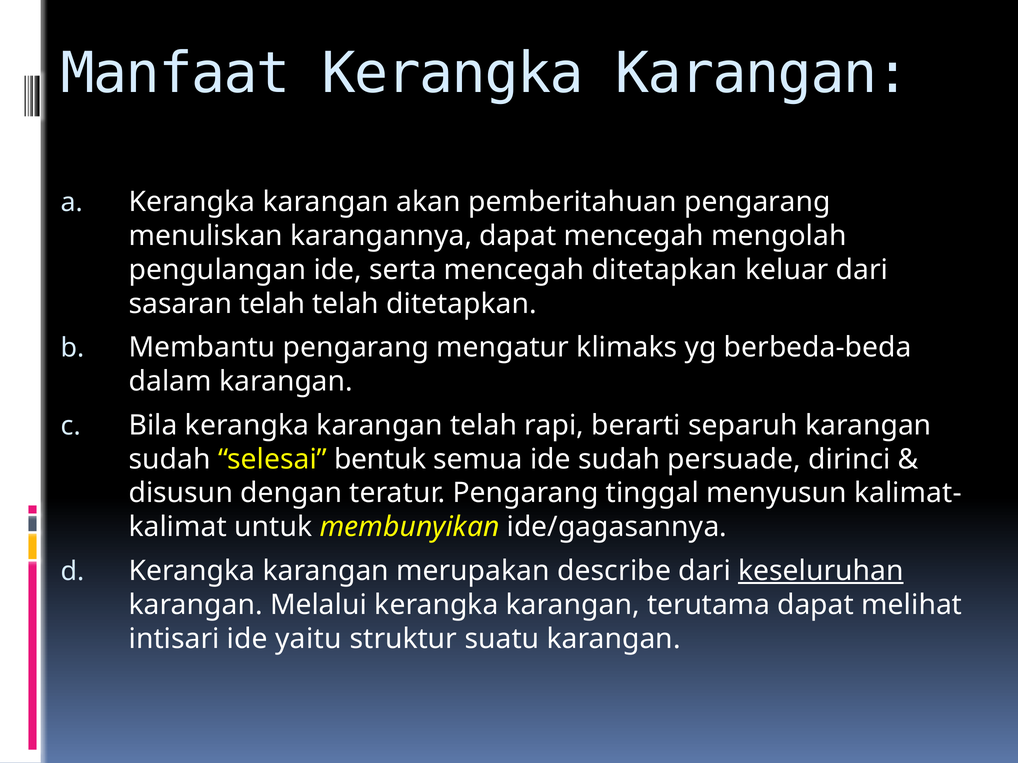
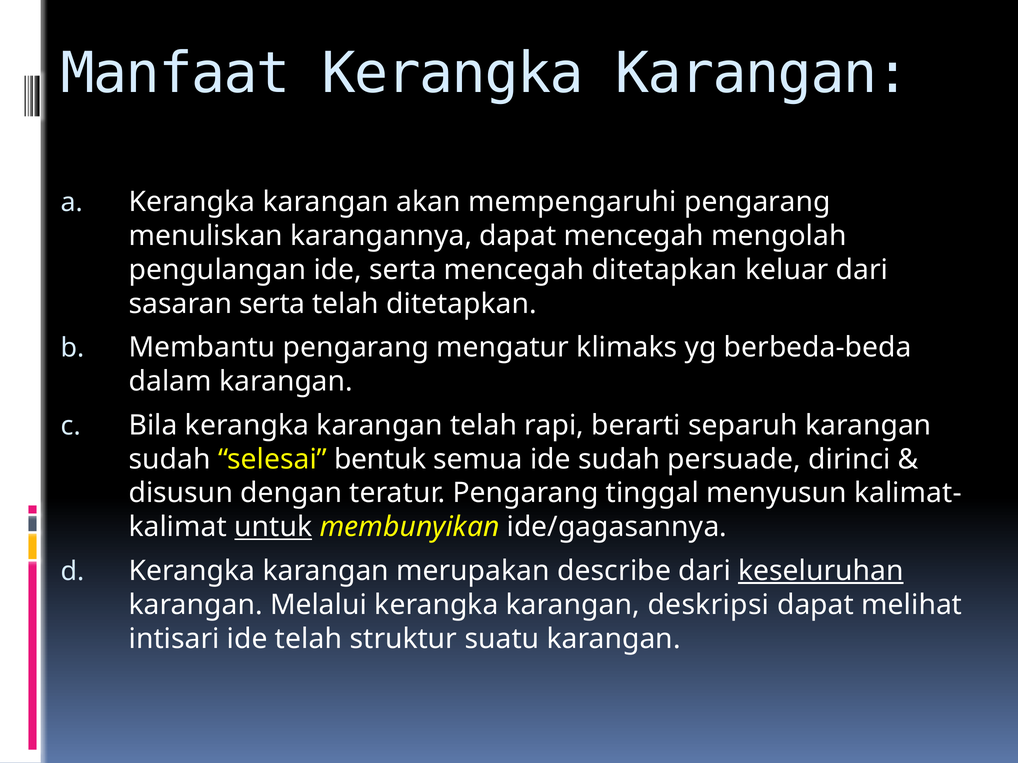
pemberitahuan: pemberitahuan -> mempengaruhi (572, 202)
sasaran telah: telah -> serta (272, 304)
untuk underline: none -> present (273, 527)
terutama: terutama -> deskripsi (708, 605)
ide yaitu: yaitu -> telah (309, 639)
